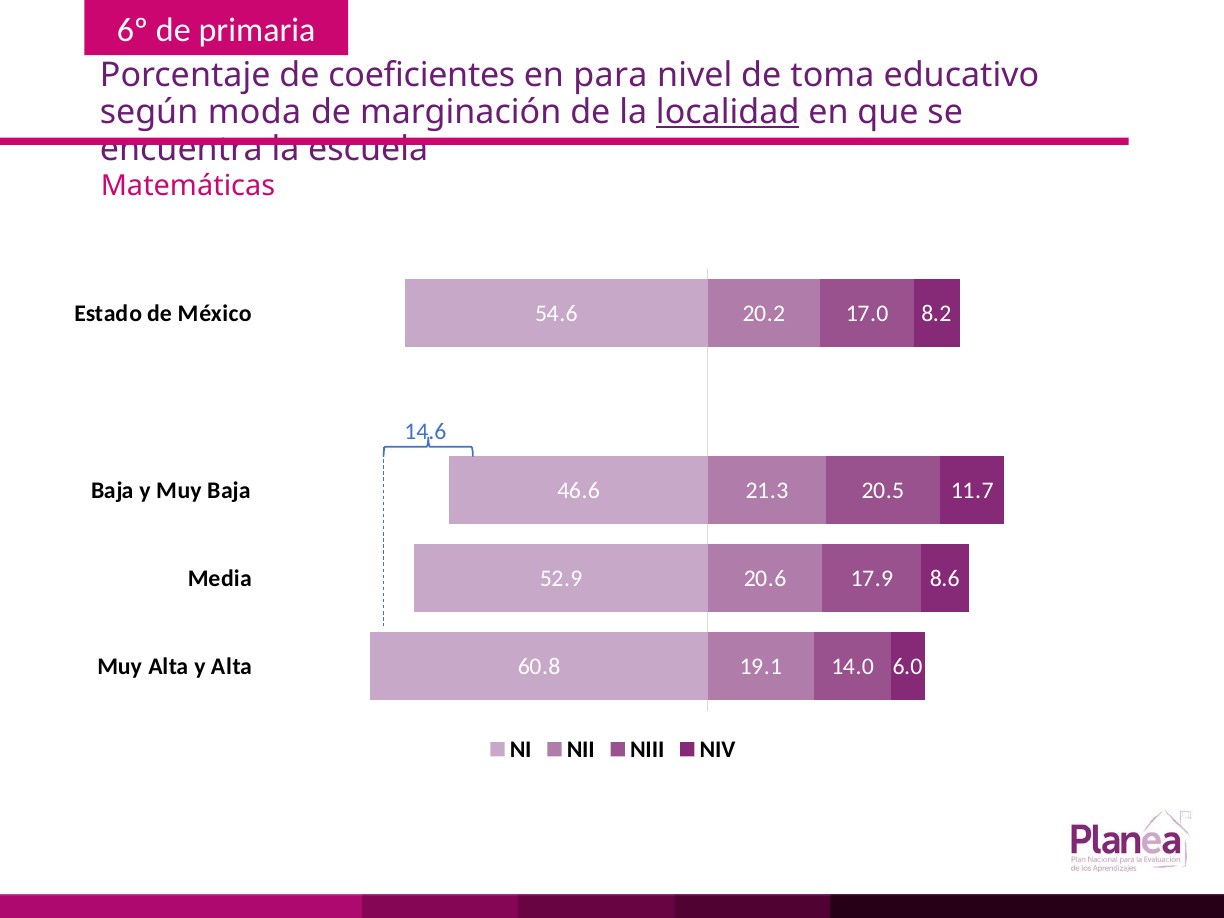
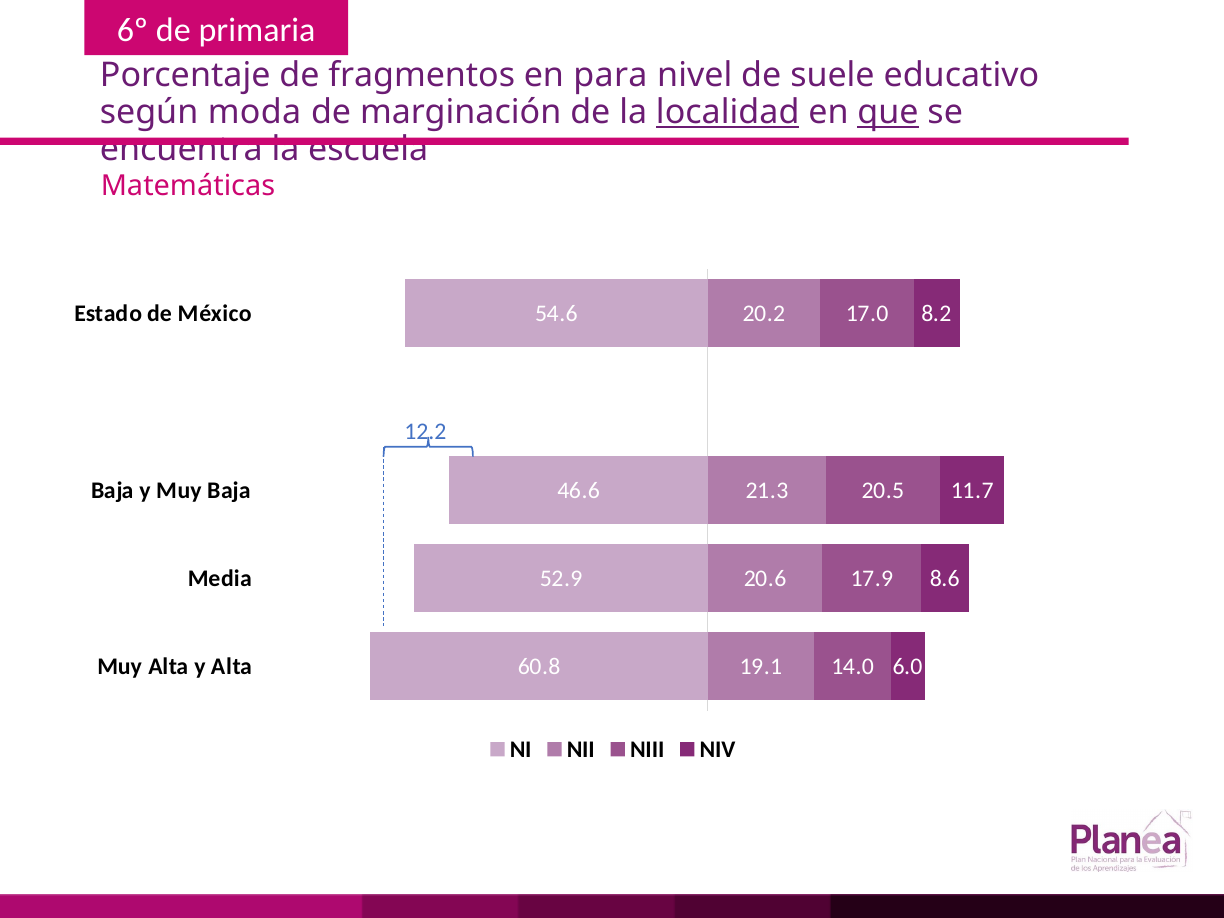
coeficientes: coeficientes -> fragmentos (422, 75)
toma: toma -> suele (833, 75)
que underline: none -> present (888, 112)
14.6: 14.6 -> 12.2 (425, 431)
